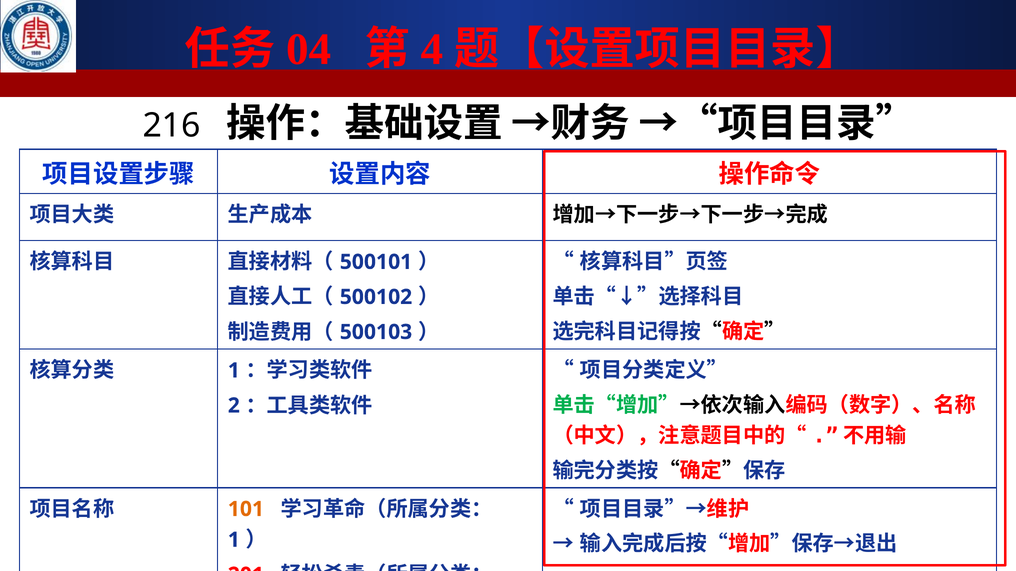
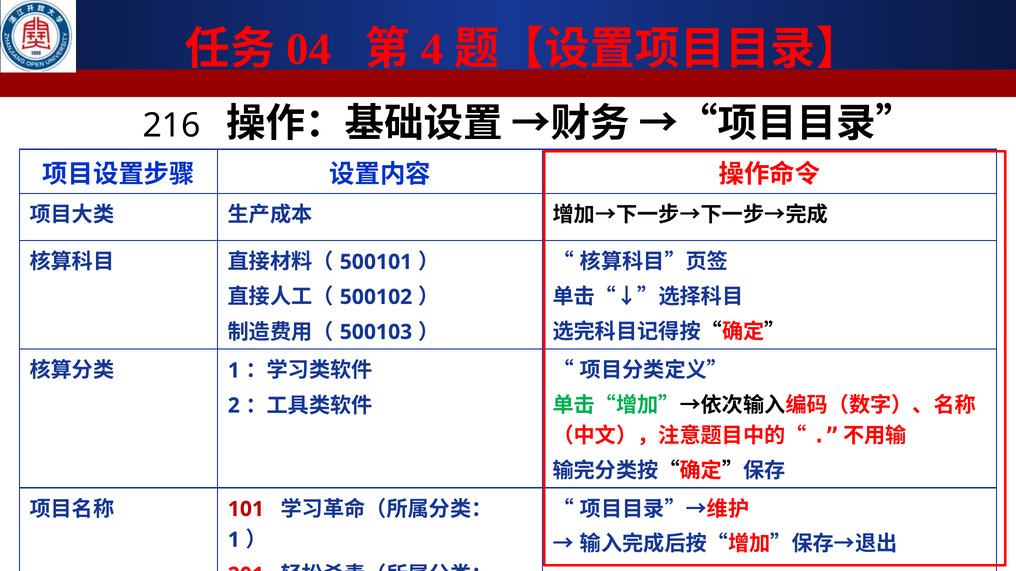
101 colour: orange -> red (246, 509)
